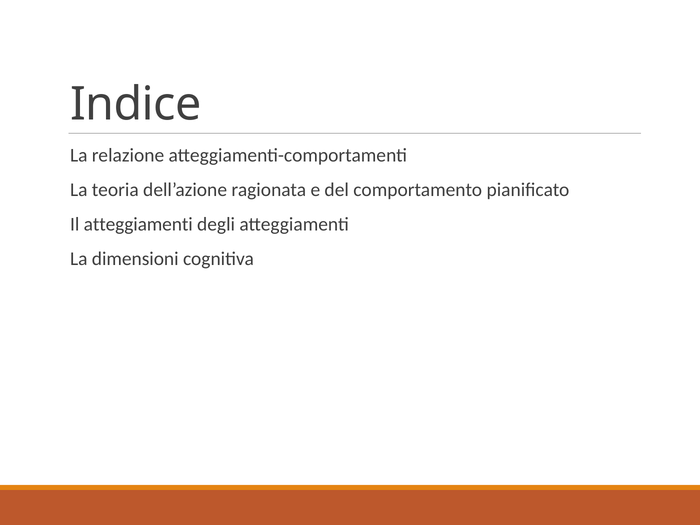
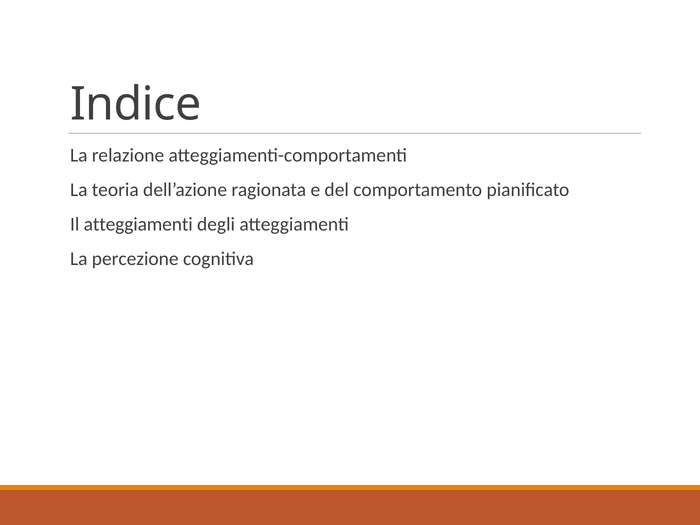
dimensioni: dimensioni -> percezione (135, 259)
